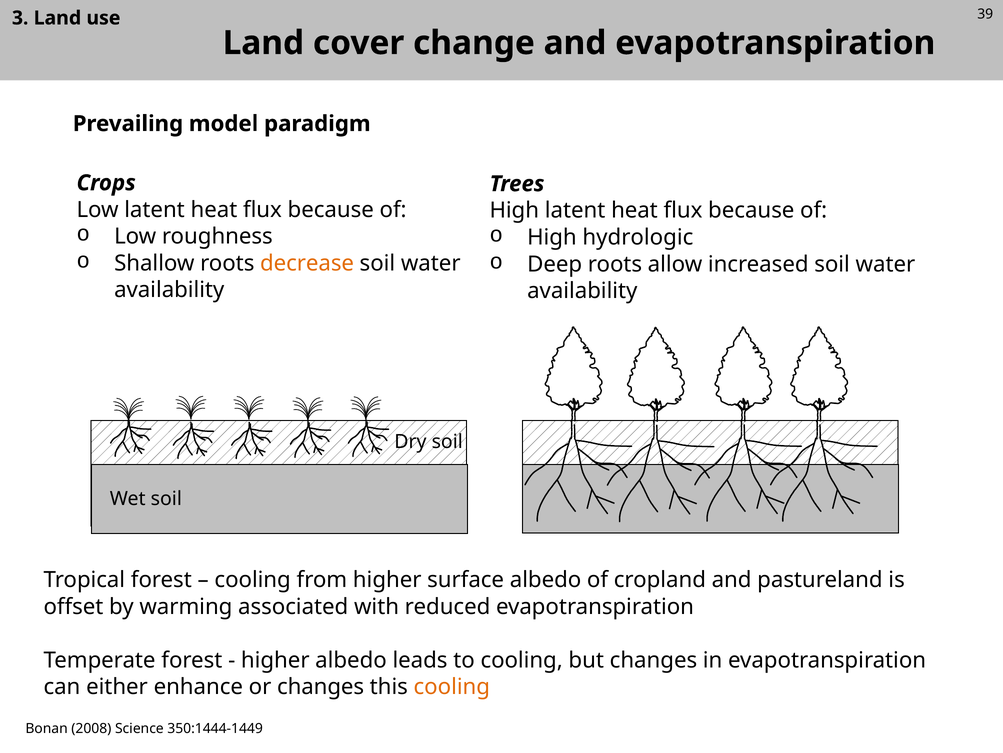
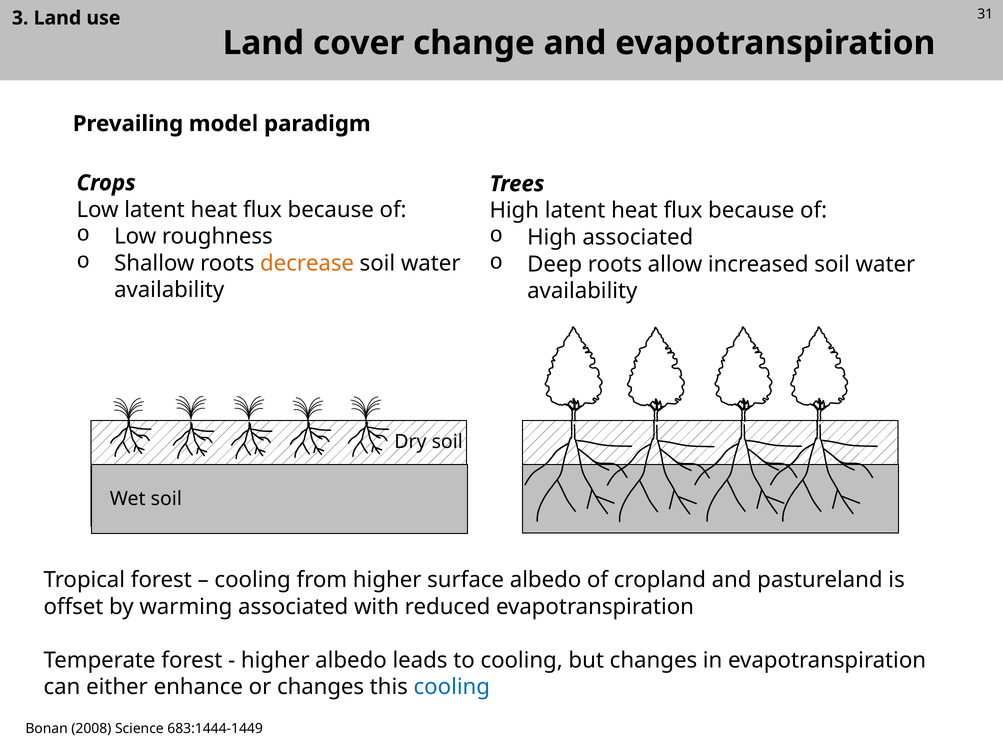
39: 39 -> 31 (985, 14)
High hydrologic: hydrologic -> associated (638, 237)
cooling colour: orange -> blue (452, 686)
350:1444-1449: 350:1444-1449 -> 683:1444-1449 (215, 728)
